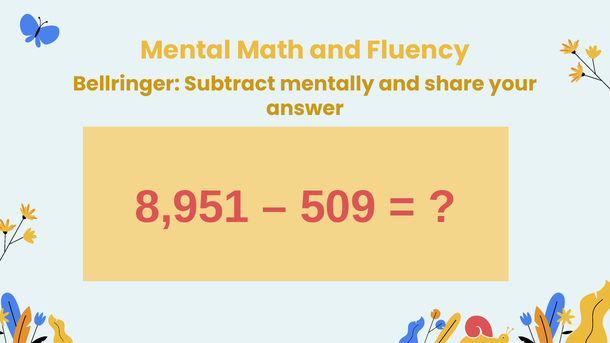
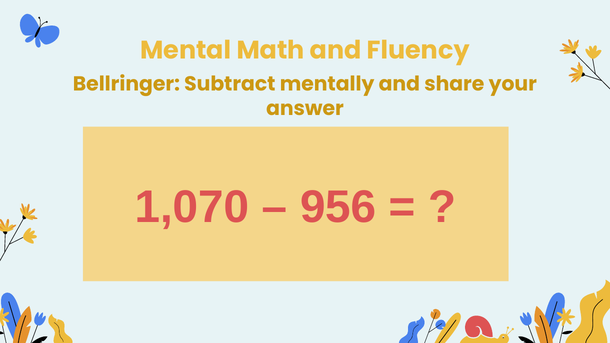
8,951: 8,951 -> 1,070 (192, 207)
509: 509 -> 956 (338, 207)
